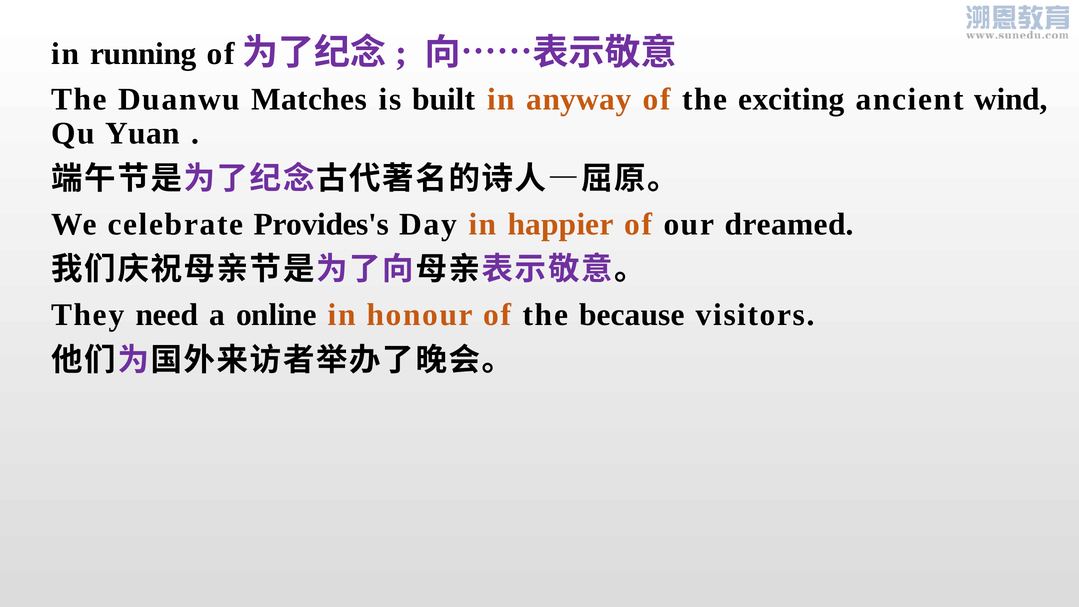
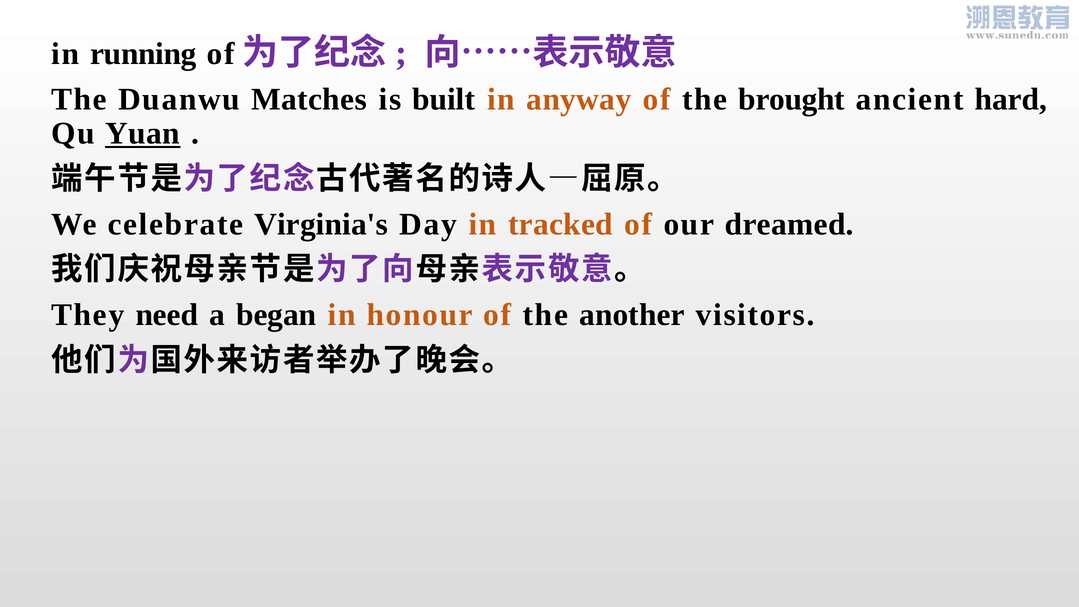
exciting: exciting -> brought (792, 99)
wind: wind -> hard (1011, 99)
Yuan underline: none -> present (142, 133)
Provides's: Provides's -> Virginia's (321, 224)
happier: happier -> tracked (561, 224)
online: online -> began (276, 315)
because: because -> another (632, 315)
